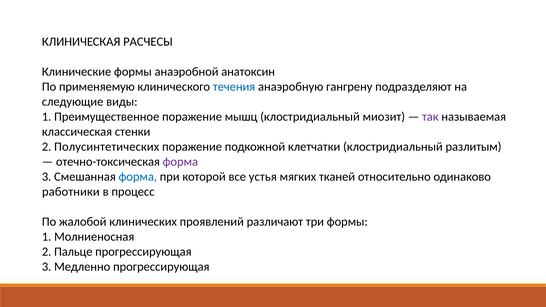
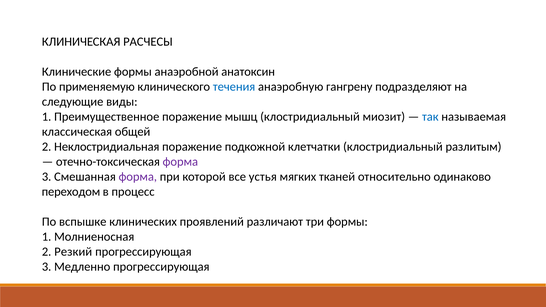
так colour: purple -> blue (430, 117)
стенки: стенки -> общей (133, 132)
Полусинтетических: Полусинтетических -> Неклостридиальная (107, 147)
форма colour: blue -> purple (138, 177)
работники: работники -> переходом (71, 192)
жалобой: жалобой -> вспышке (83, 222)
Пальце: Пальце -> Резкий (73, 252)
